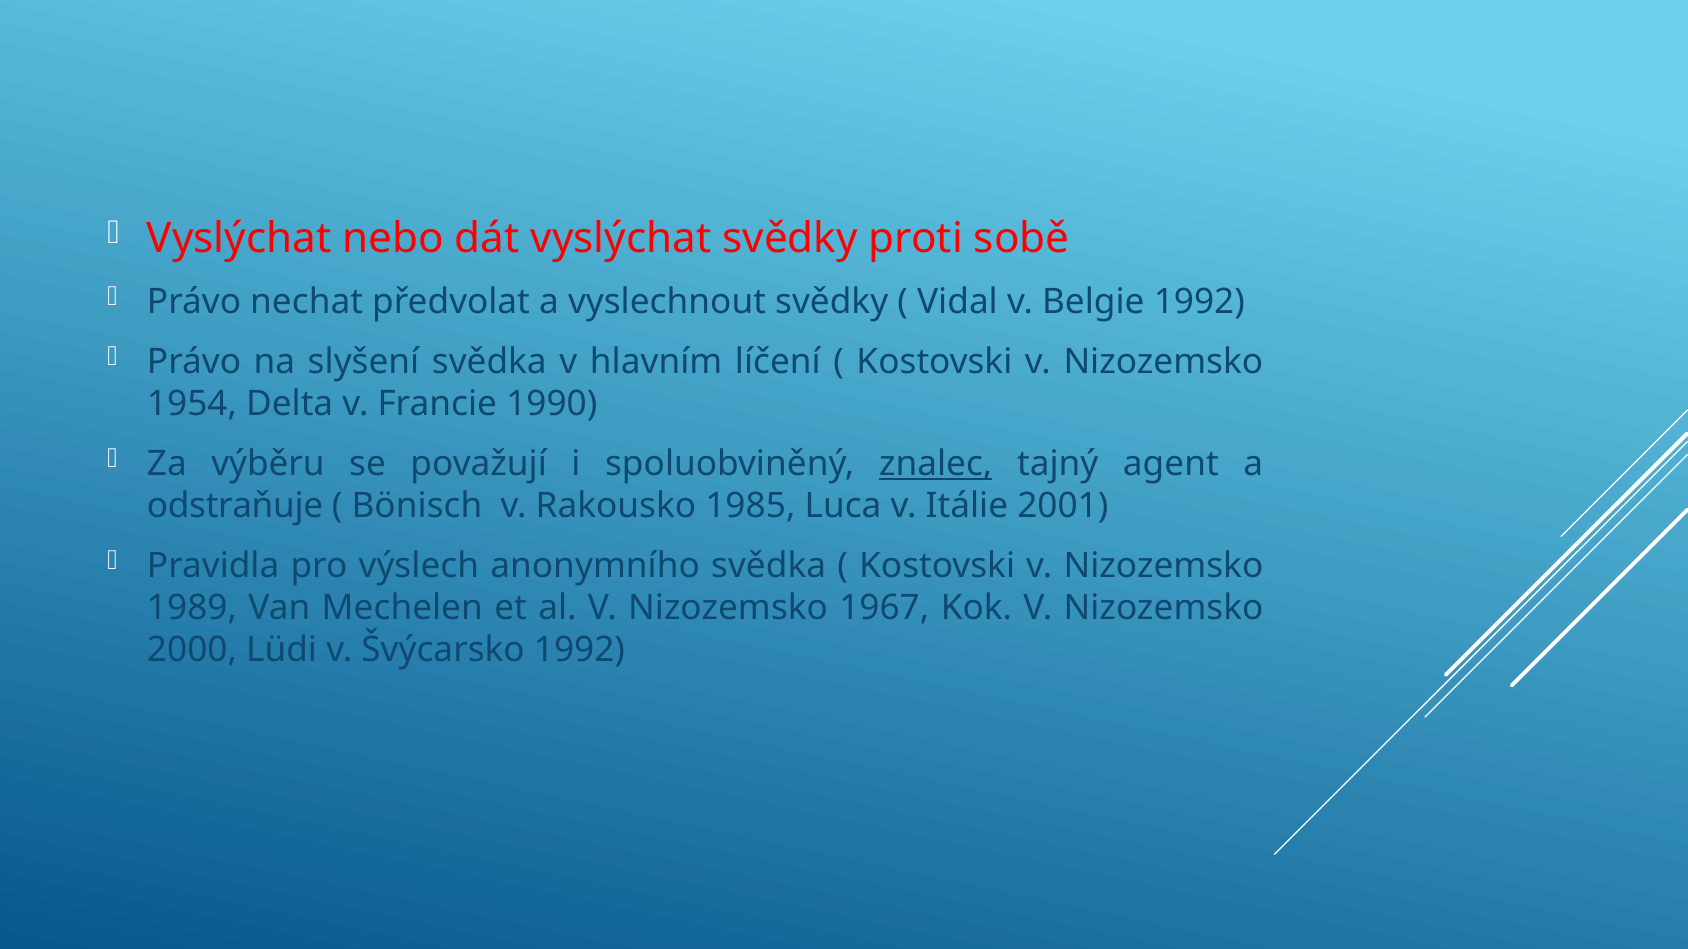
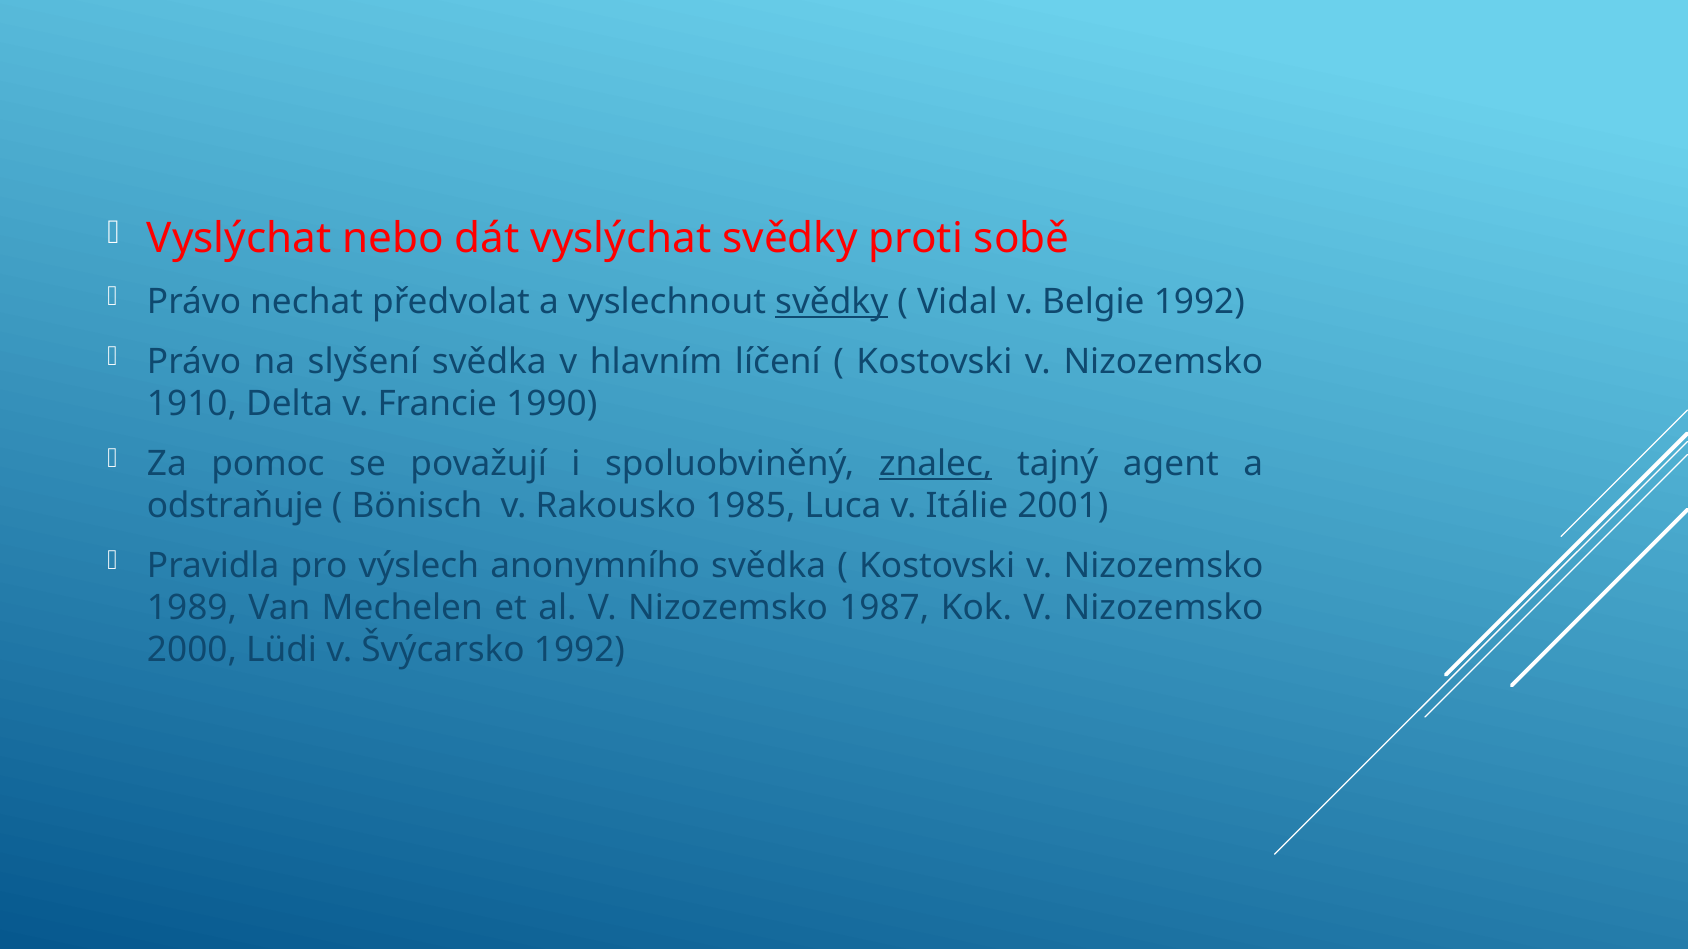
svědky underline: none -> present (832, 302)
1954: 1954 -> 1910 (192, 404)
výběru: výběru -> pomoc (268, 464)
1967: 1967 -> 1987 (884, 608)
